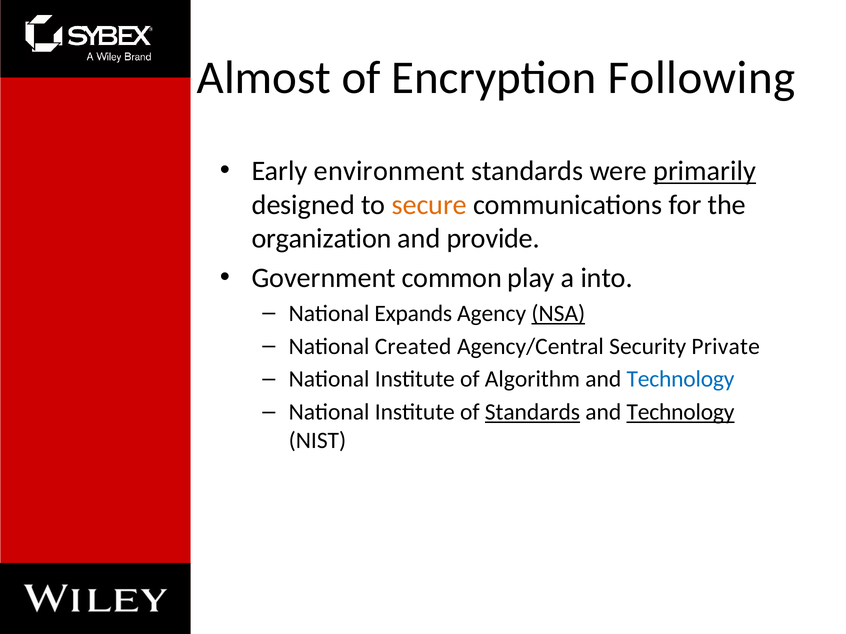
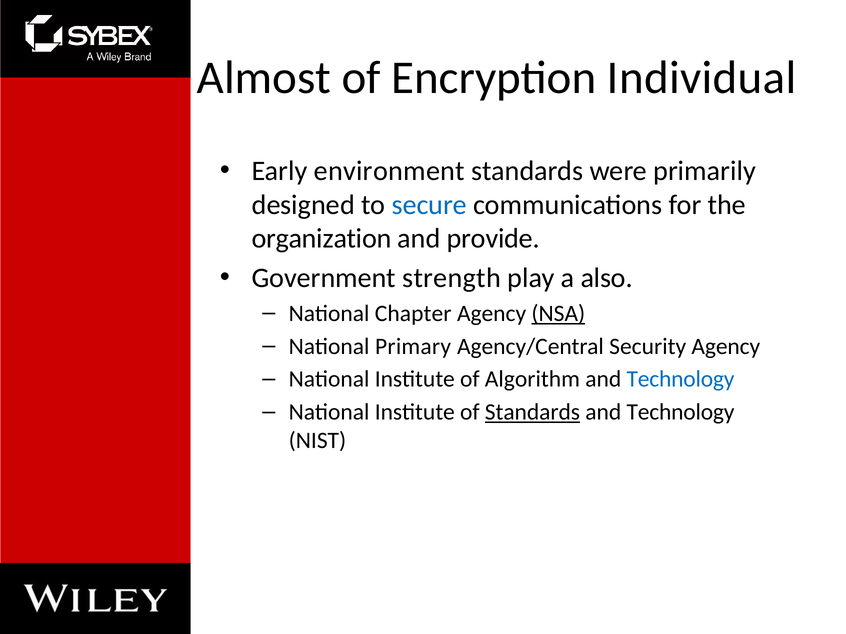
Following: Following -> Individual (702, 78)
primarily underline: present -> none (705, 171)
secure colour: orange -> blue (429, 205)
common: common -> strength (452, 278)
into: into -> also (607, 278)
Expands: Expands -> Chapter (413, 314)
Created: Created -> Primary (413, 347)
Security Private: Private -> Agency (726, 347)
Technology underline: present -> none (681, 412)
